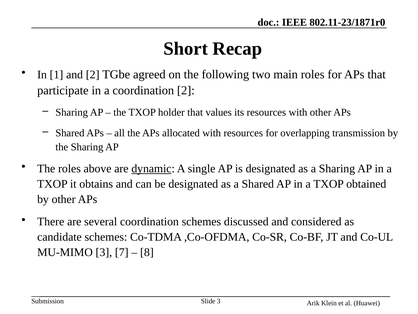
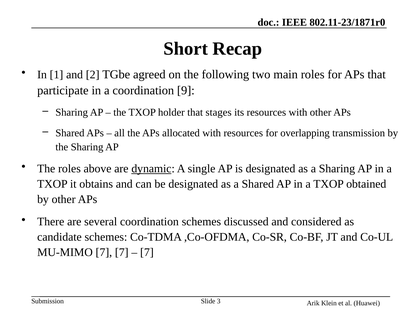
coordination 2: 2 -> 9 (186, 90)
values: values -> stages (219, 112)
MU-MIMO 3: 3 -> 7 (104, 252)
8: 8 -> 7 (147, 252)
